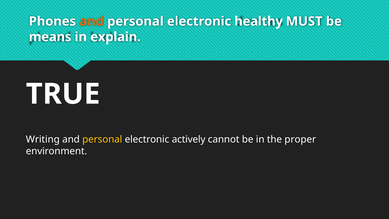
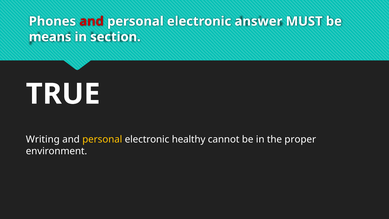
and colour: orange -> red (92, 21)
healthy: healthy -> answer (259, 21)
explain: explain -> section (115, 37)
actively: actively -> healthy (189, 139)
